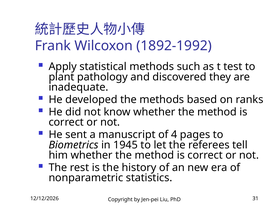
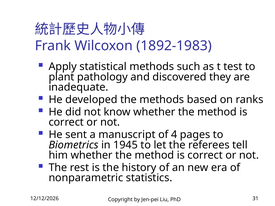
1892-1992: 1892-1992 -> 1892-1983 (174, 46)
